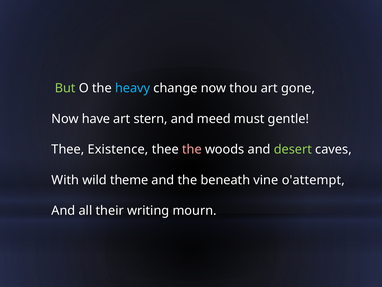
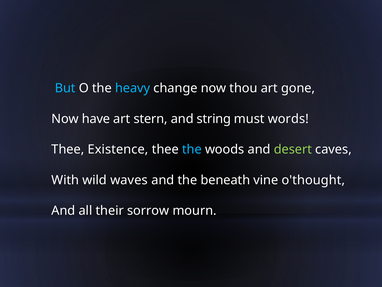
But colour: light green -> light blue (65, 88)
meed: meed -> string (214, 119)
gentle: gentle -> words (288, 119)
the colour: pink -> light blue (192, 149)
theme: theme -> waves (129, 180)
o'attempt: o'attempt -> o'thought (313, 180)
writing: writing -> sorrow (148, 210)
